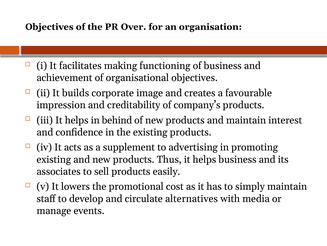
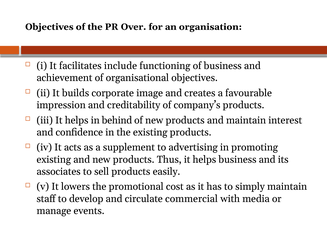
making: making -> include (121, 66)
alternatives: alternatives -> commercial (192, 198)
